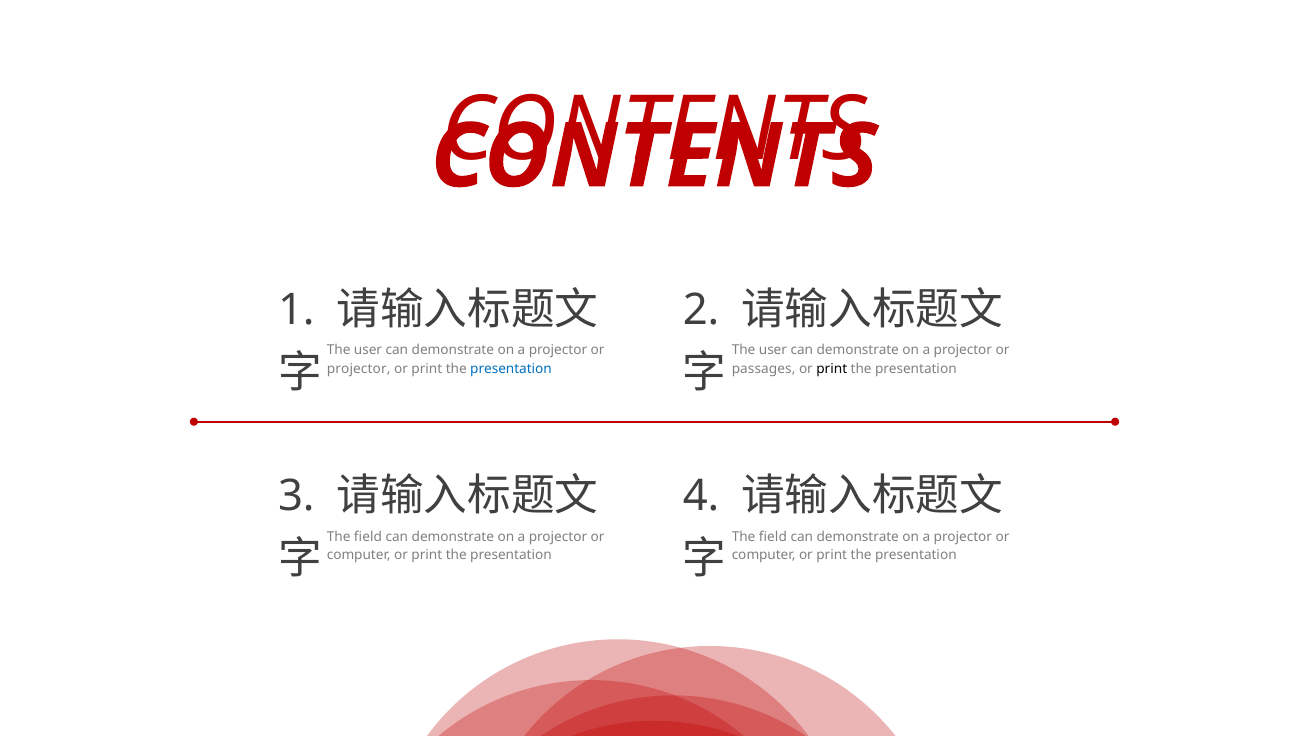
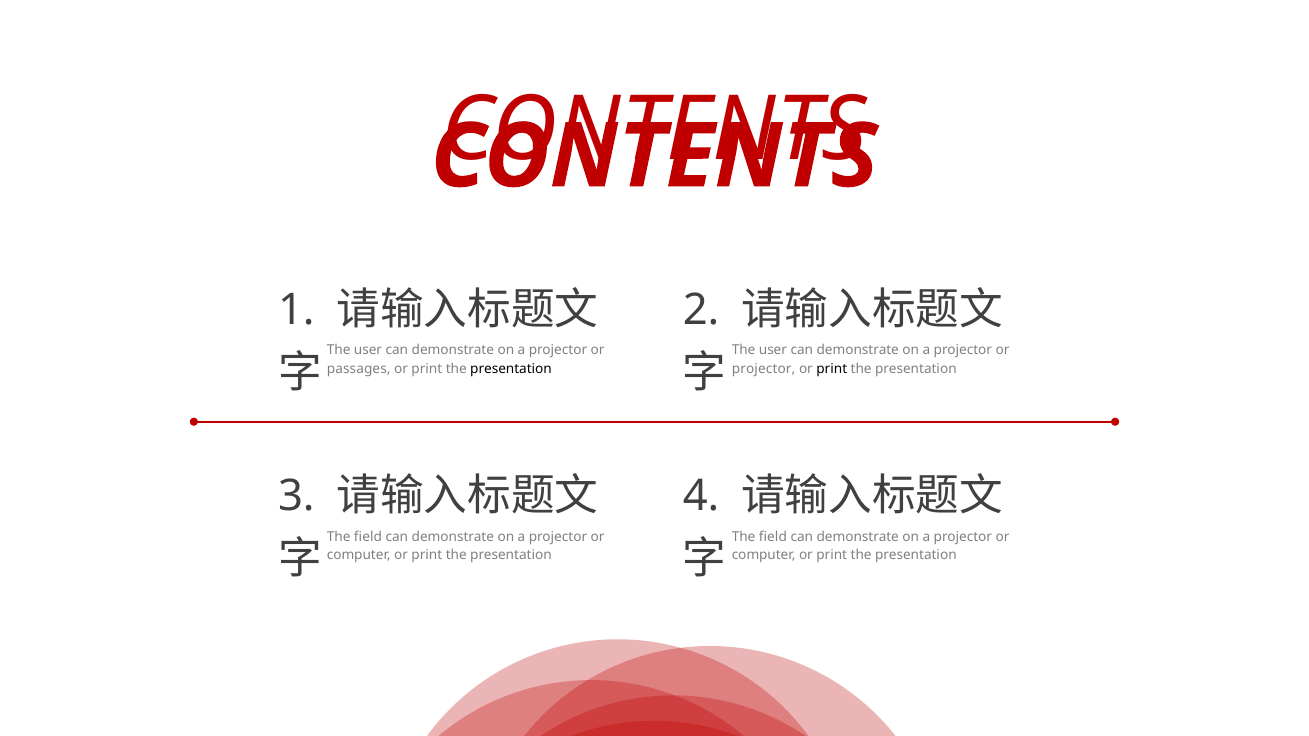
projector: projector -> passages (359, 369)
presentation colour: blue -> black (511, 369)
passages: passages -> projector (764, 369)
